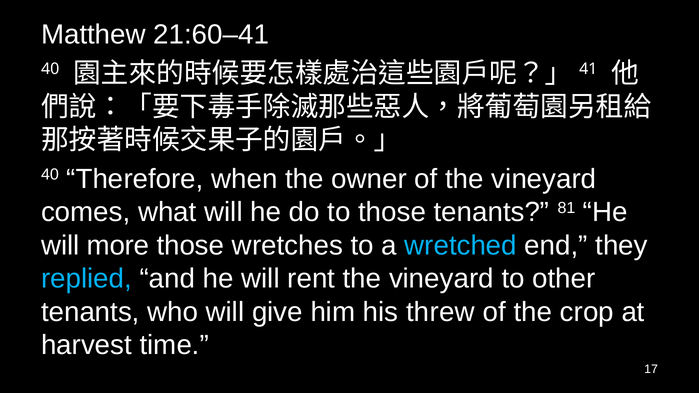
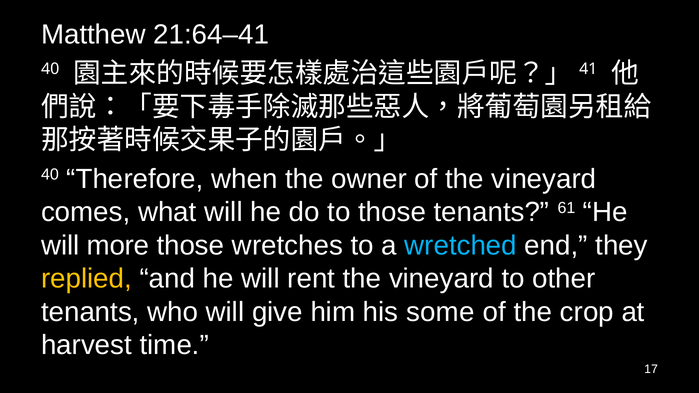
21:60–41: 21:60–41 -> 21:64–41 (211, 35)
81: 81 -> 61 (566, 208)
replied colour: light blue -> yellow (87, 279)
threw: threw -> some (440, 312)
